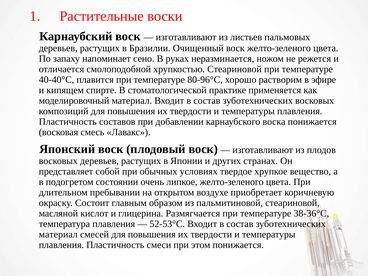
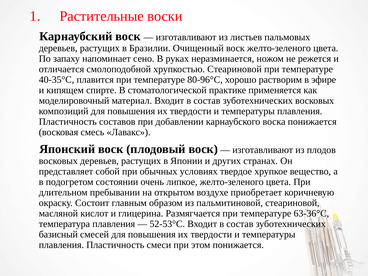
40-40°С: 40-40°С -> 40-35°С (57, 80)
38-36°С: 38-36°С -> 63-36°С (311, 213)
материал: материал -> базисный (58, 234)
